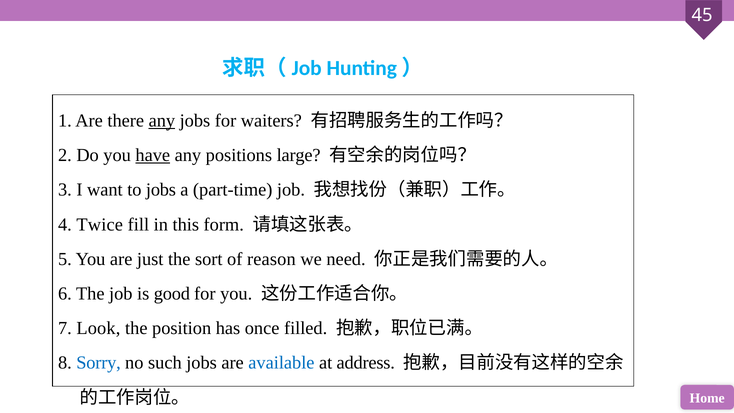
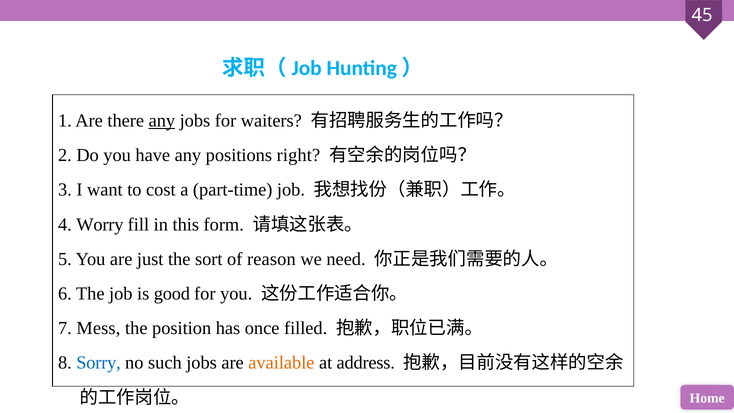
have underline: present -> none (153, 155)
large: large -> right (298, 155)
to jobs: jobs -> cost (161, 190)
Twice: Twice -> Worry (100, 224)
Look: Look -> Mess (98, 328)
available colour: blue -> orange (281, 363)
